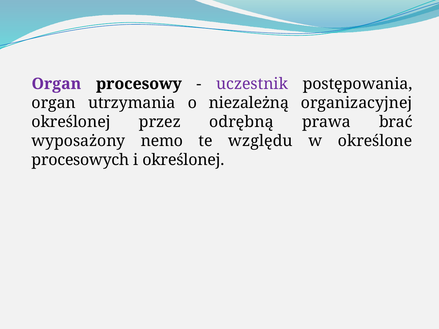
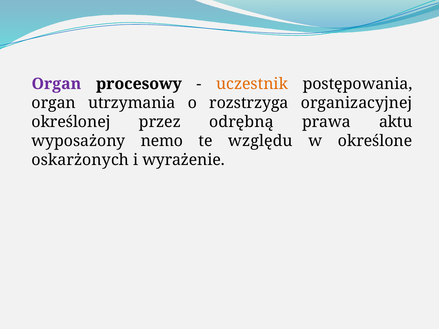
uczestnik colour: purple -> orange (252, 84)
niezależną: niezależną -> rozstrzyga (249, 103)
brać: brać -> aktu (396, 122)
procesowych: procesowych -> oskarżonych (80, 160)
i określonej: określonej -> wyrażenie (184, 160)
